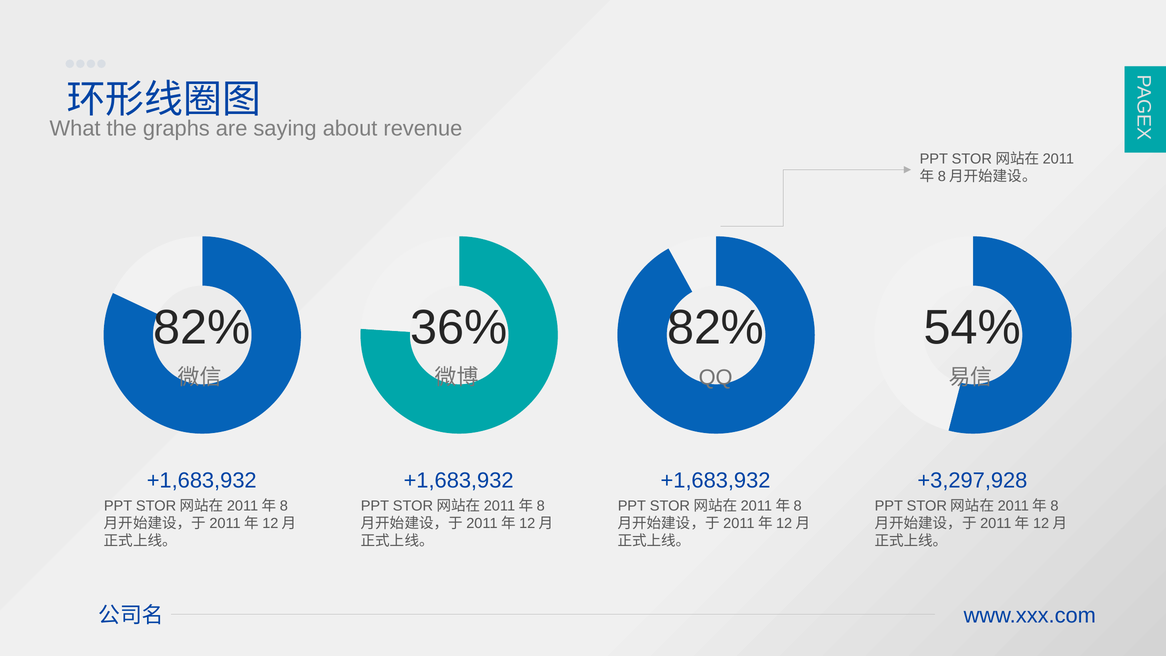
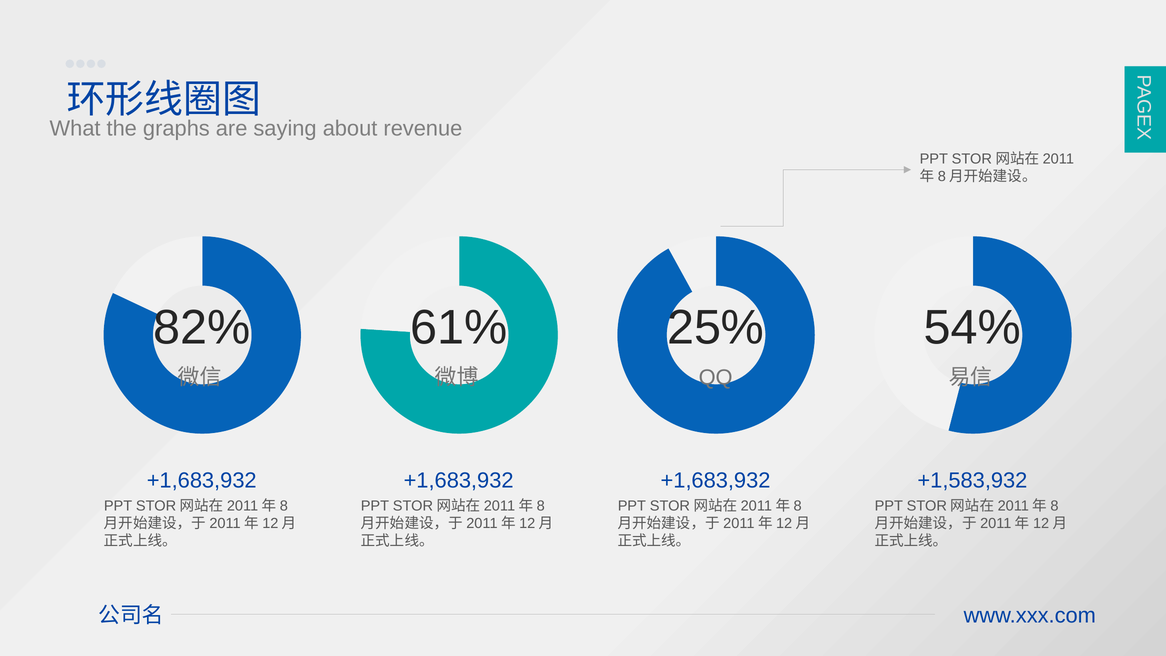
36%: 36% -> 61% (459, 327)
82%: 82% -> 25% (716, 327)
+3,297,928: +3,297,928 -> +1,583,932 (972, 480)
